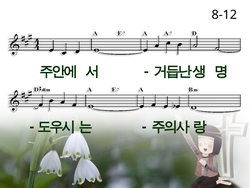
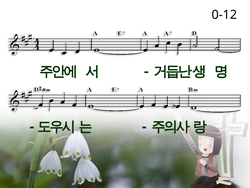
8-12: 8-12 -> 0-12 (224, 15)
